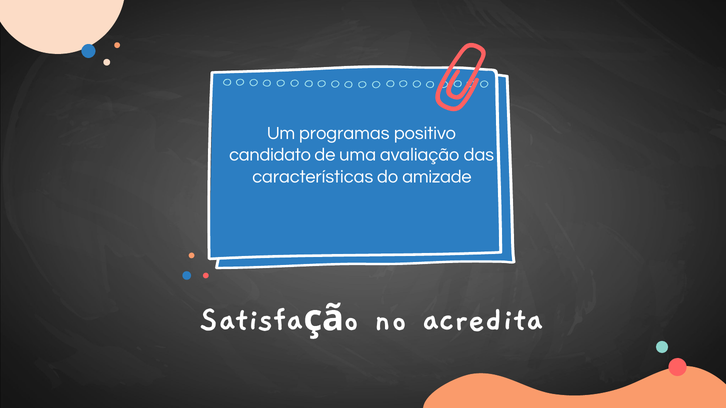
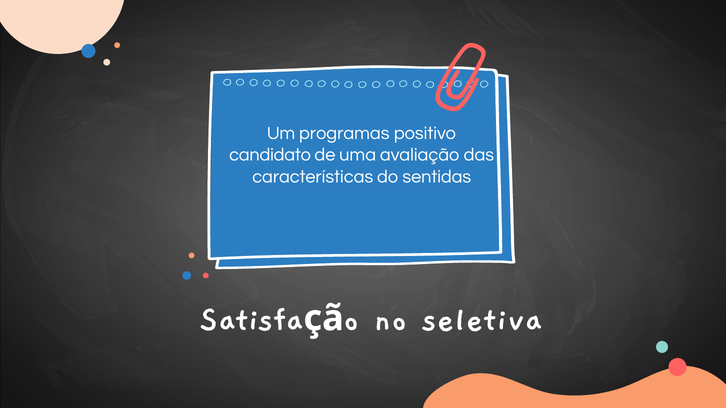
amizade: amizade -> sentidas (437, 177)
acredita: acredita -> seletiva (482, 319)
